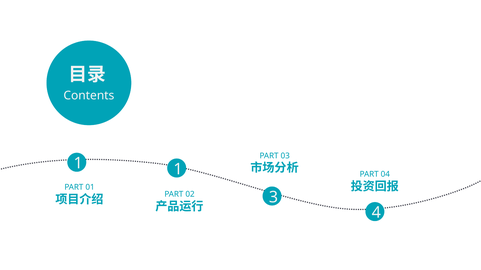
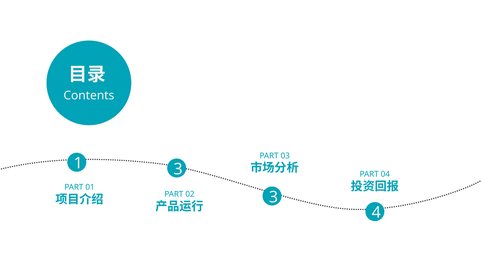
1 1: 1 -> 3 (178, 169)
